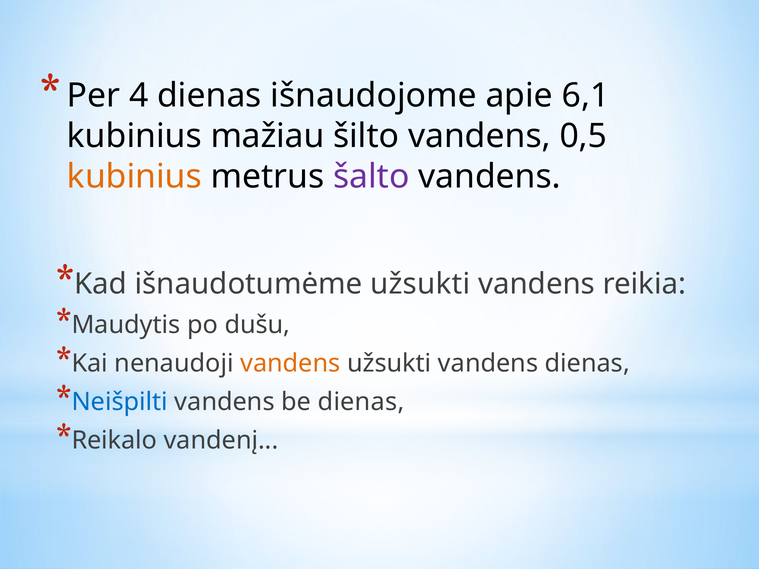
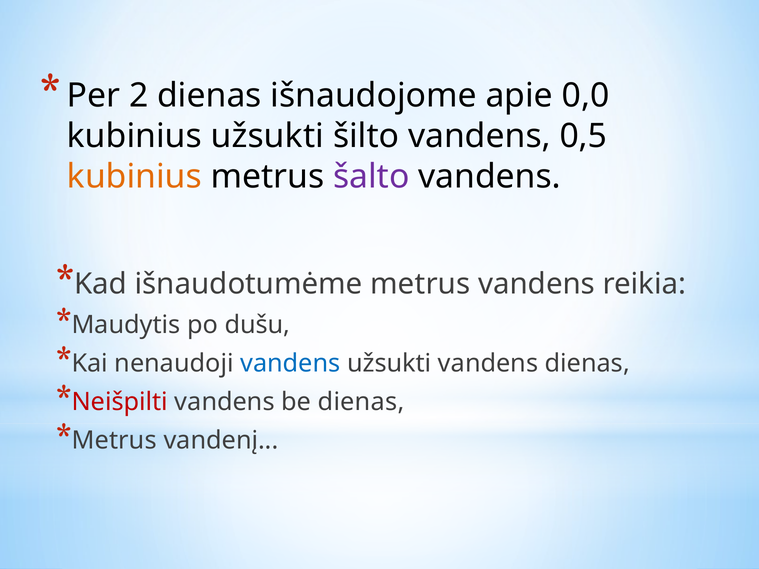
4: 4 -> 2 (139, 96)
6,1: 6,1 -> 0,0 (586, 96)
kubinius mažiau: mažiau -> užsukti (267, 136)
išnaudotumėme užsukti: užsukti -> metrus (420, 284)
vandens colour: orange -> blue (290, 364)
Neišpilti colour: blue -> red (120, 402)
Reikalo: Reikalo -> Metrus (114, 441)
